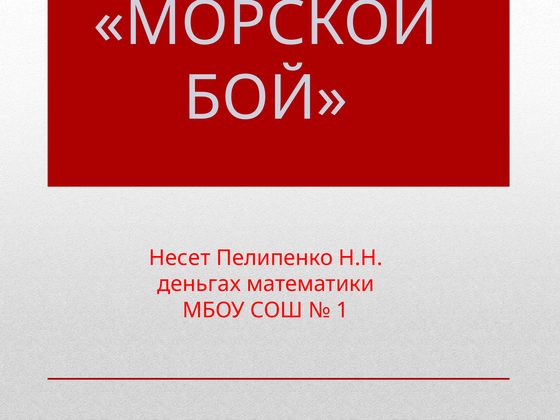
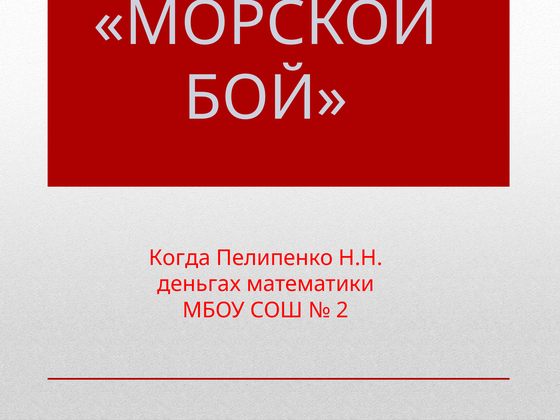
Несет: Несет -> Когда (180, 258)
1: 1 -> 2 (343, 310)
